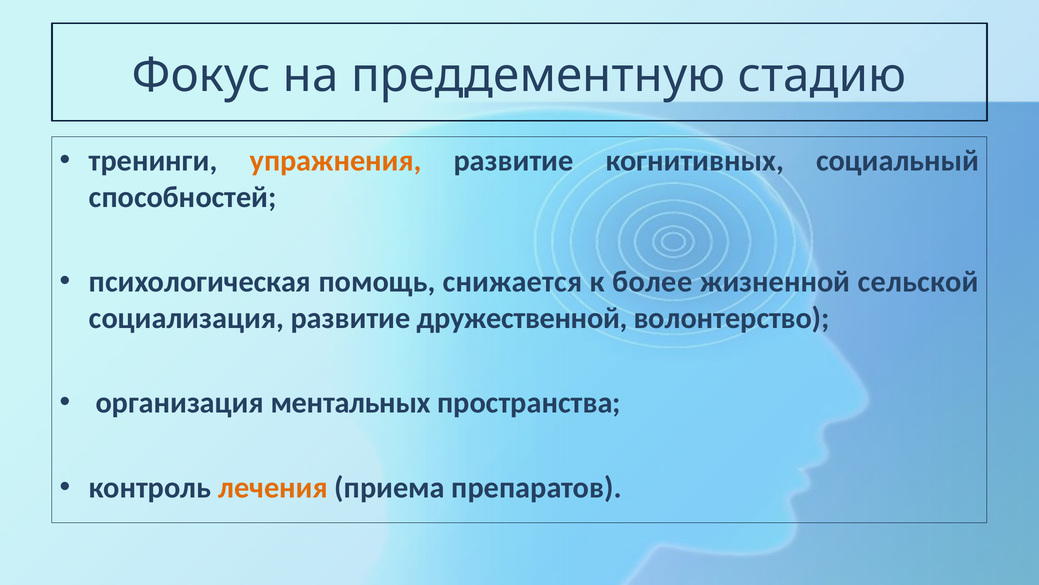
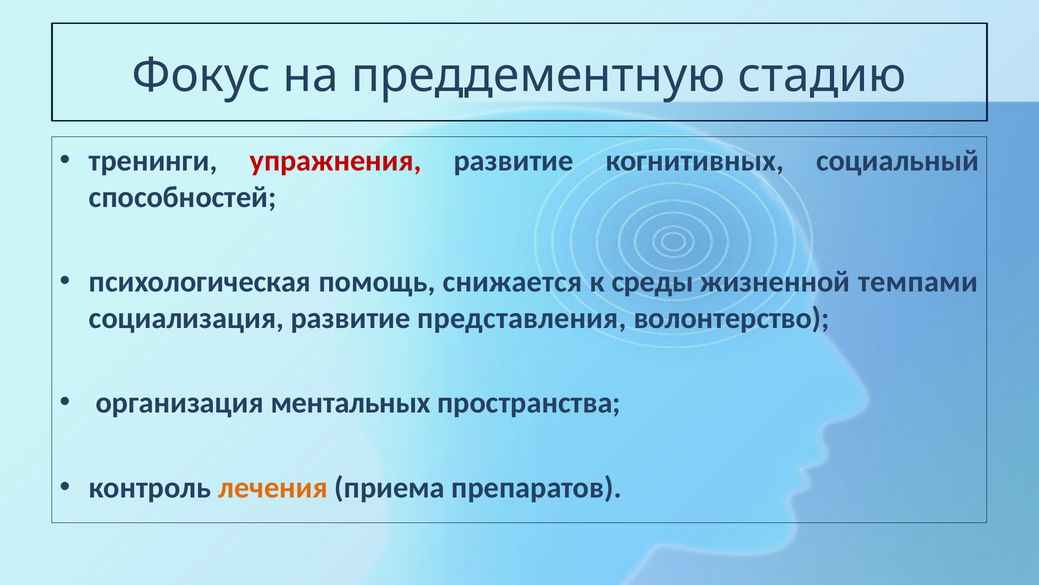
упражнения colour: orange -> red (336, 161)
более: более -> среды (653, 282)
сельской: сельской -> темпами (918, 282)
дружественной: дружественной -> представления (522, 318)
